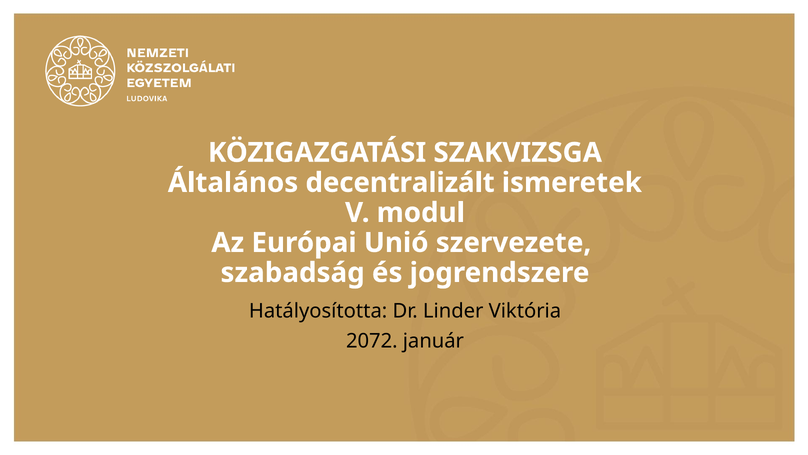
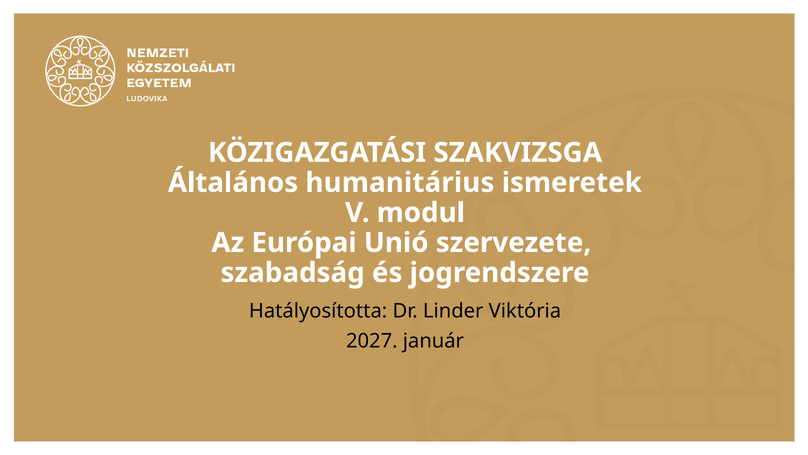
decentralizált: decentralizált -> humanitárius (400, 183)
2072: 2072 -> 2027 (372, 341)
